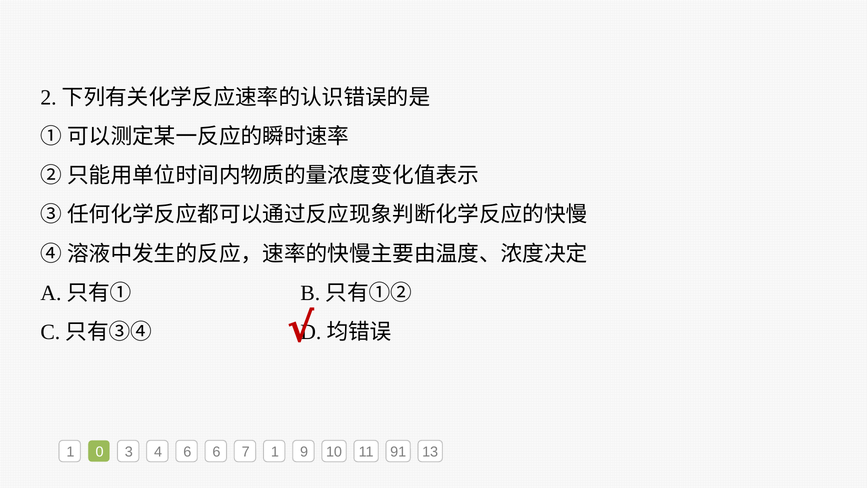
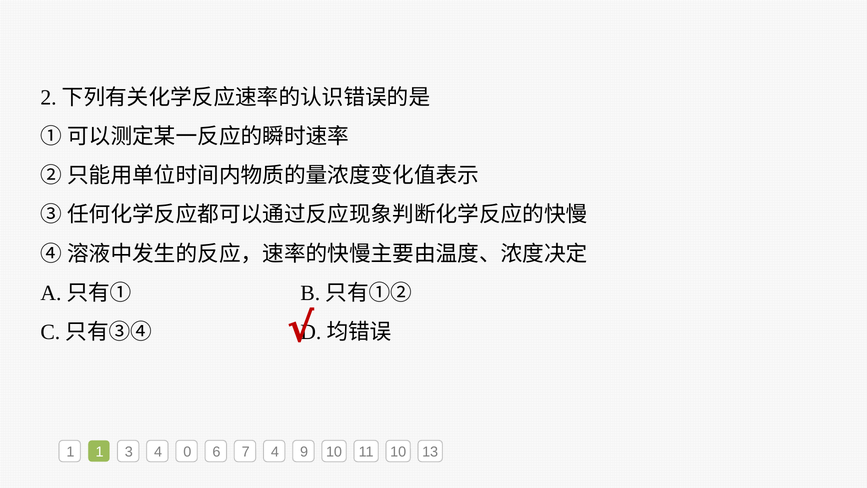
1 0: 0 -> 1 (100, 452)
4 6: 6 -> 0 (187, 452)
7 1: 1 -> 4 (275, 452)
11 91: 91 -> 10 (398, 452)
